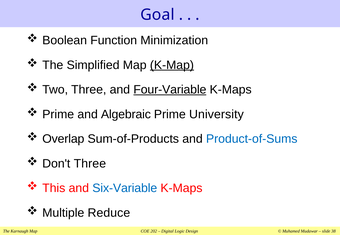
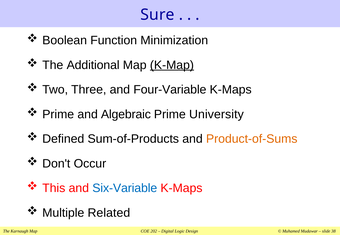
Goal: Goal -> Sure (157, 15)
Simplified: Simplified -> Additional (93, 65)
Four-Variable underline: present -> none (170, 90)
Overlap: Overlap -> Defined (63, 139)
Product-of-Sums colour: blue -> orange (252, 139)
Don't Three: Three -> Occur (90, 164)
Reduce: Reduce -> Related (109, 213)
